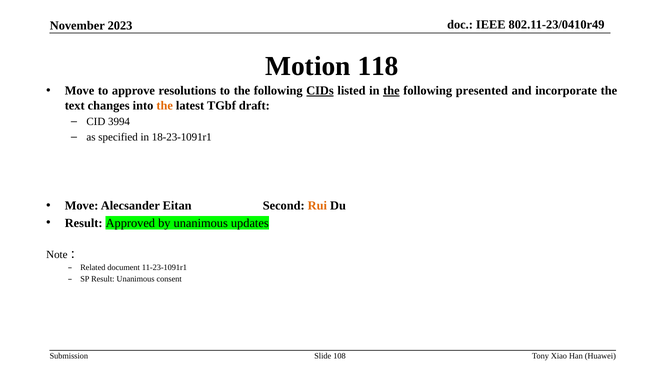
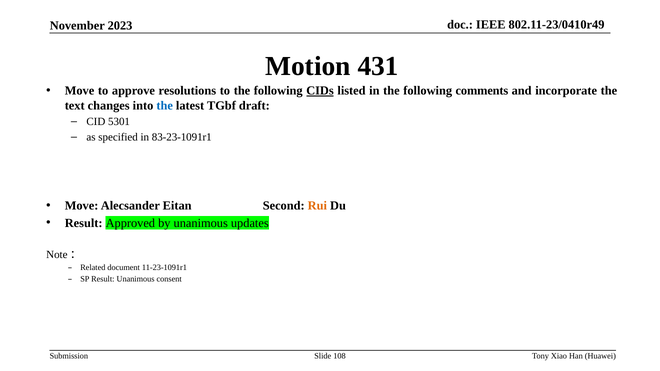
118: 118 -> 431 (378, 66)
the underline: present -> none (391, 91)
presented: presented -> comments (482, 91)
the colour: orange -> blue (165, 106)
3994: 3994 -> 5301 (119, 122)
18-23-1091r1: 18-23-1091r1 -> 83-23-1091r1 (182, 137)
